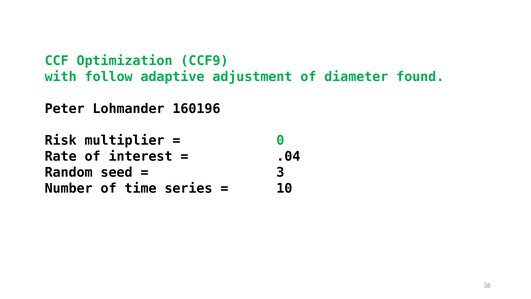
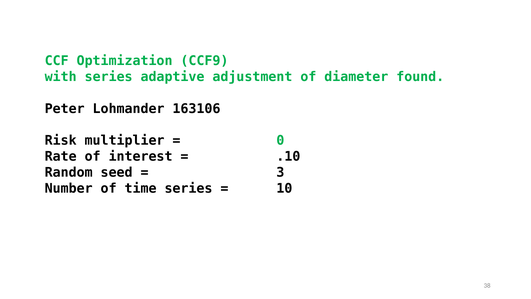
with follow: follow -> series (109, 77)
160196: 160196 -> 163106 (196, 109)
.04: .04 -> .10 (288, 156)
